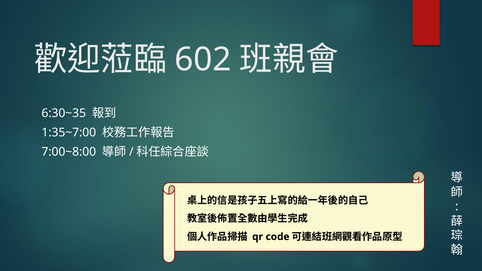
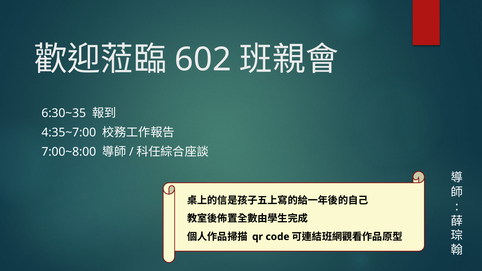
1:35~7:00: 1:35~7:00 -> 4:35~7:00 (69, 133)
